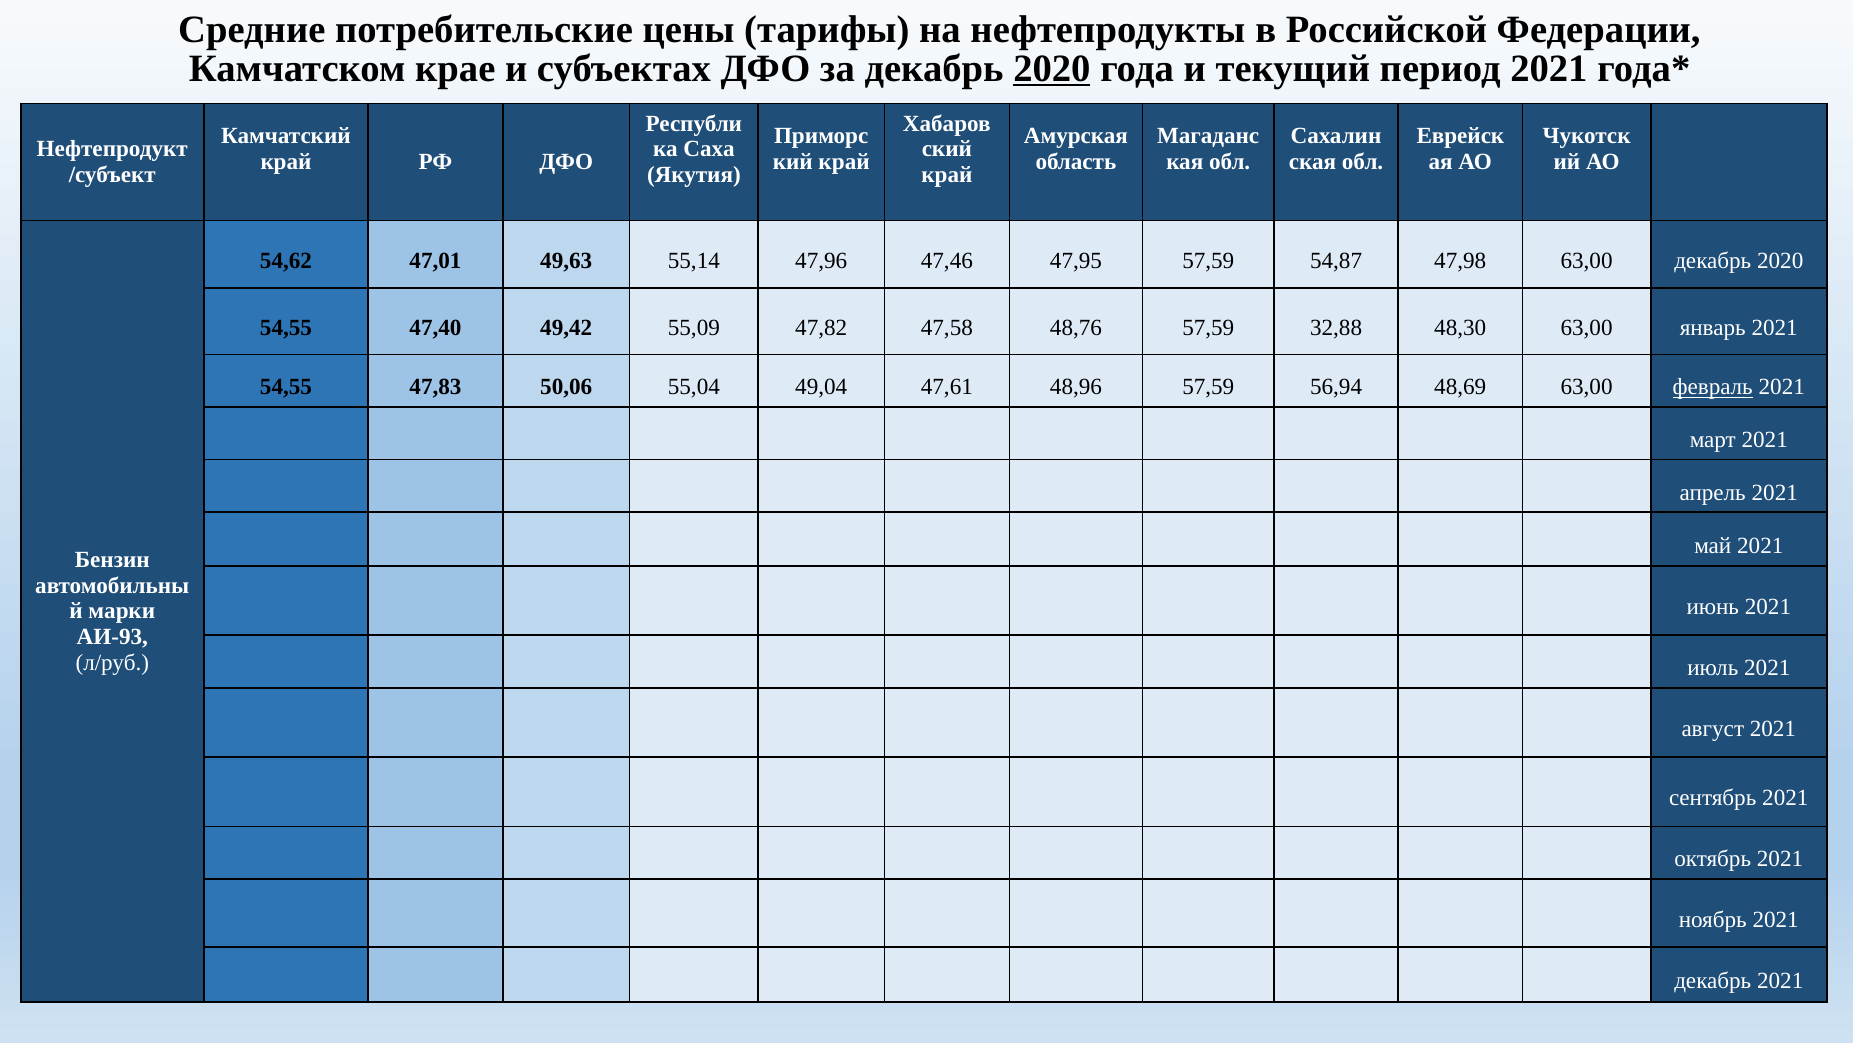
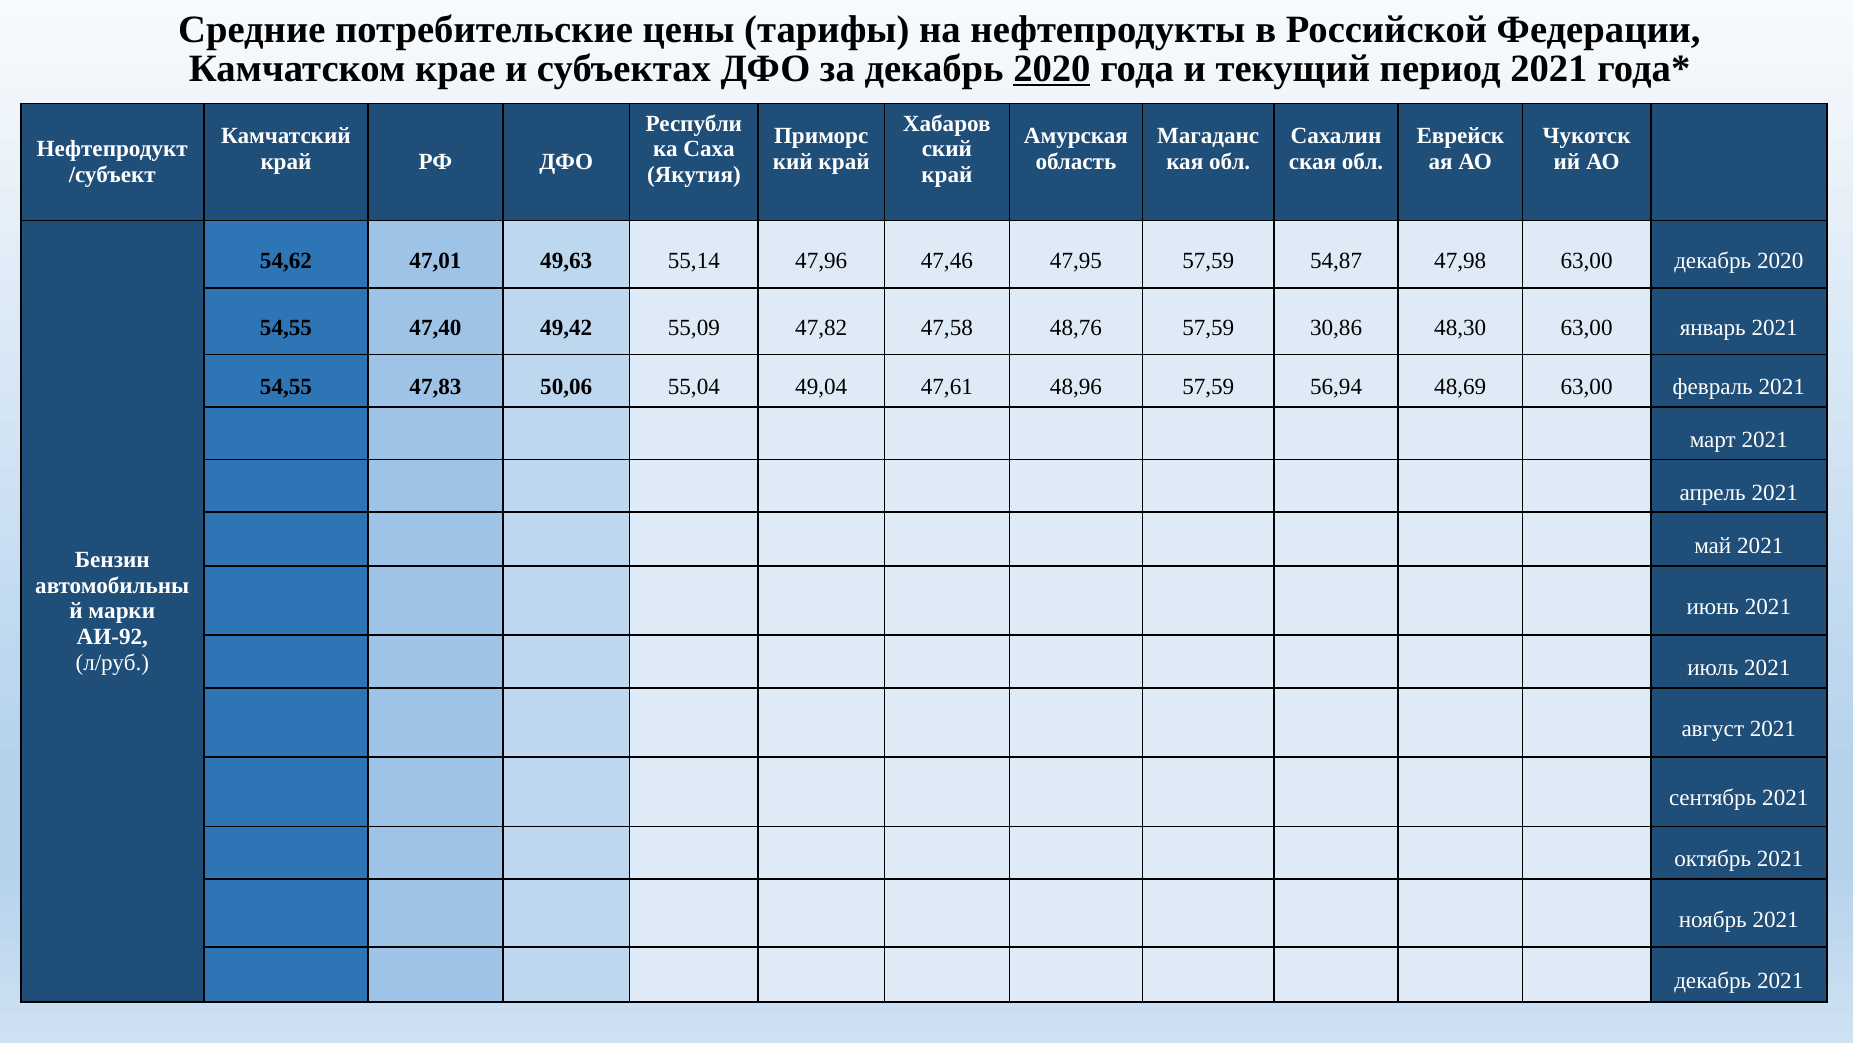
32,88: 32,88 -> 30,86 (1336, 328)
февраль underline: present -> none (1713, 387)
АИ-93: АИ-93 -> АИ-92 (112, 637)
